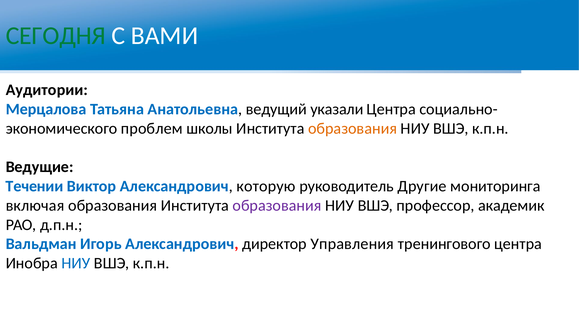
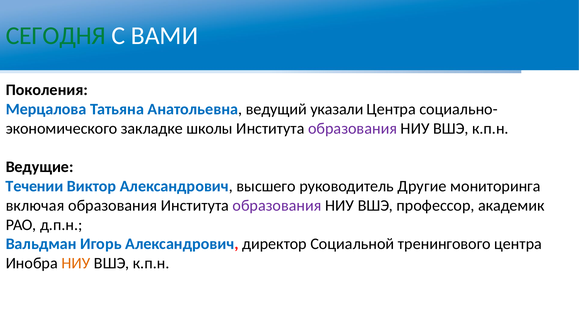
Аудитории: Аудитории -> Поколения (47, 90)
проблем: проблем -> закладке (152, 129)
образования colour: orange -> purple (353, 129)
которую: которую -> высшего (266, 187)
Управления: Управления -> Социальной (352, 245)
НИУ colour: blue -> orange (76, 264)
